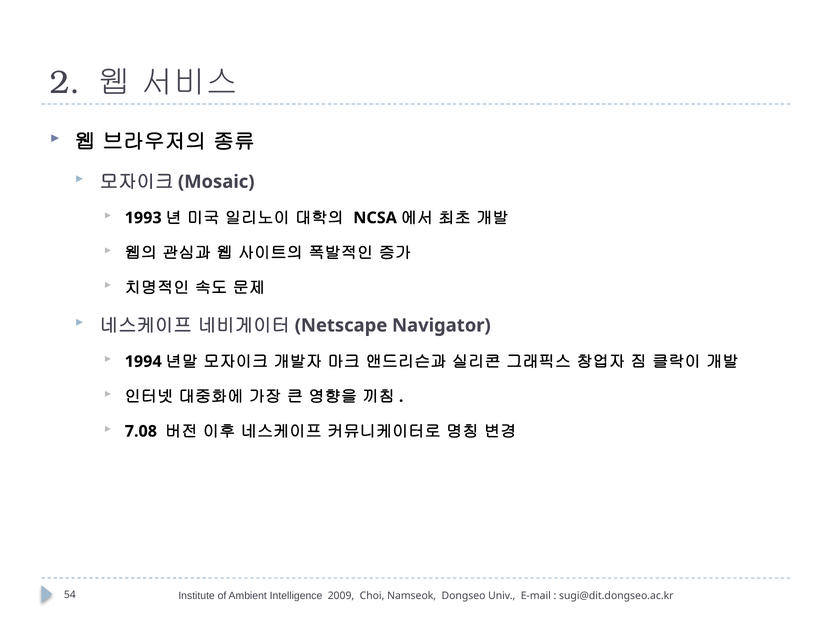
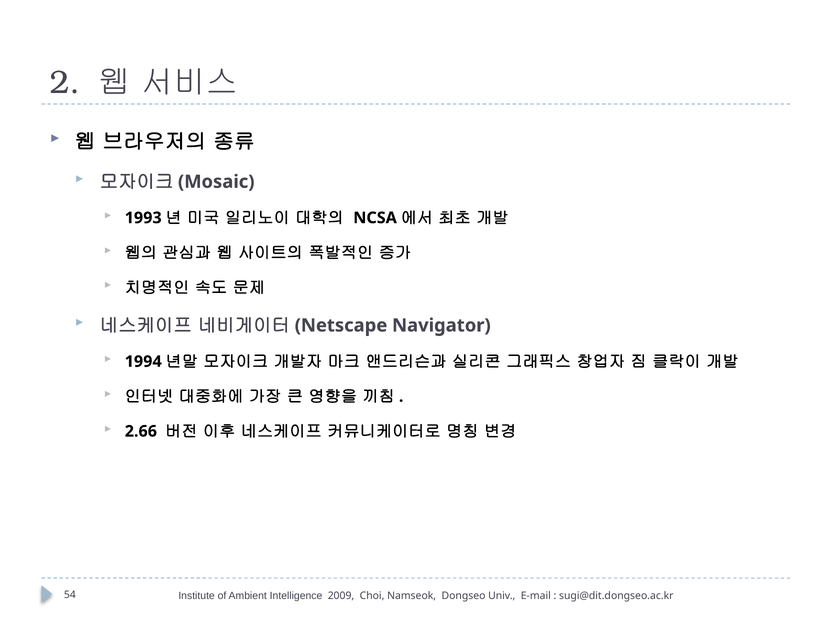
7.08: 7.08 -> 2.66 (141, 431)
